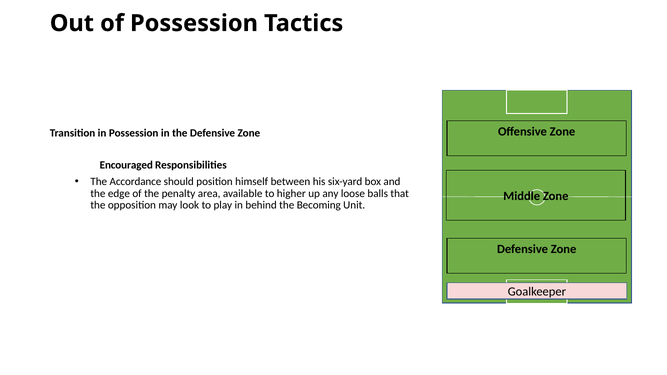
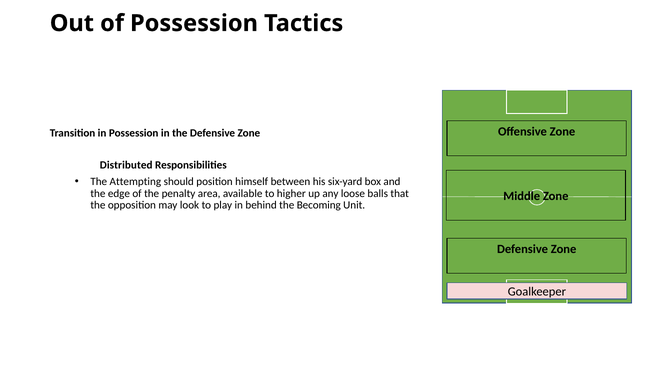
Encouraged: Encouraged -> Distributed (126, 165)
Accordance: Accordance -> Attempting (135, 181)
